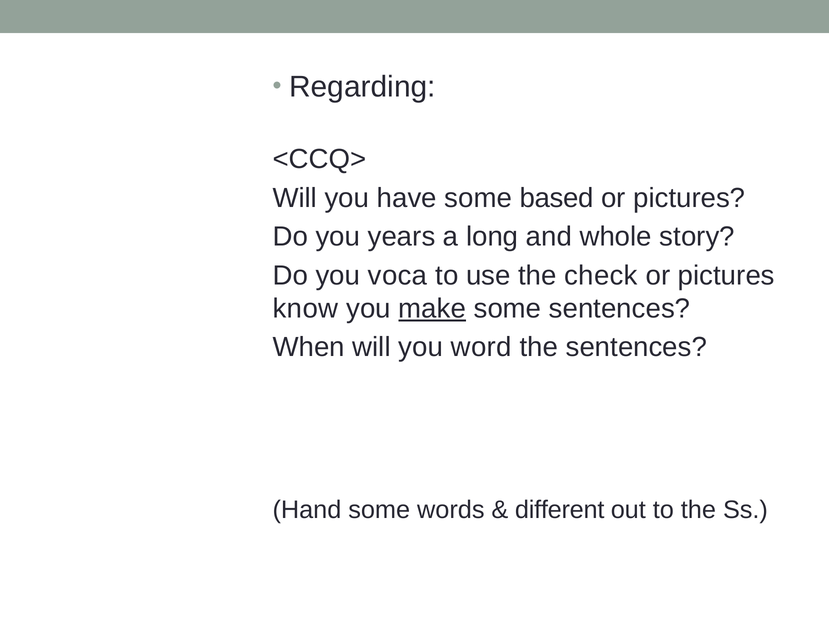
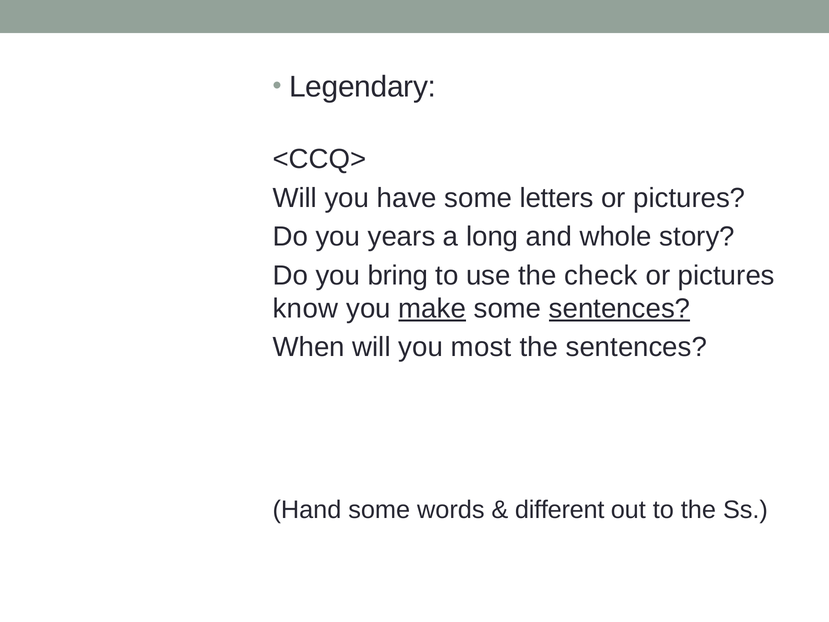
Regarding: Regarding -> Legendary (363, 87)
based: based -> letters (557, 198)
voca: voca -> bring (398, 275)
sentences underline: none -> present (620, 308)
word: word -> most (481, 347)
